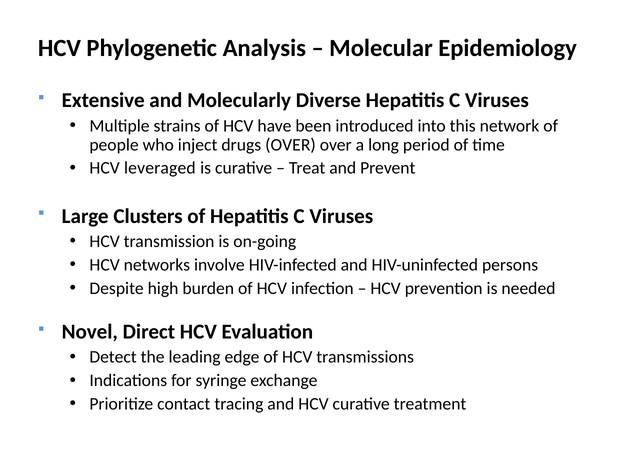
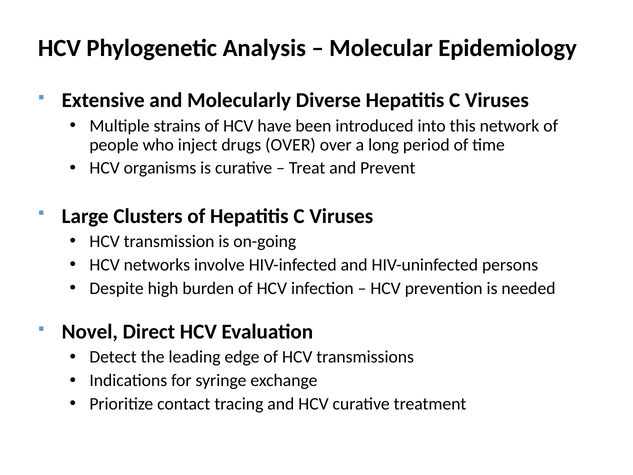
leveraged: leveraged -> organisms (160, 168)
